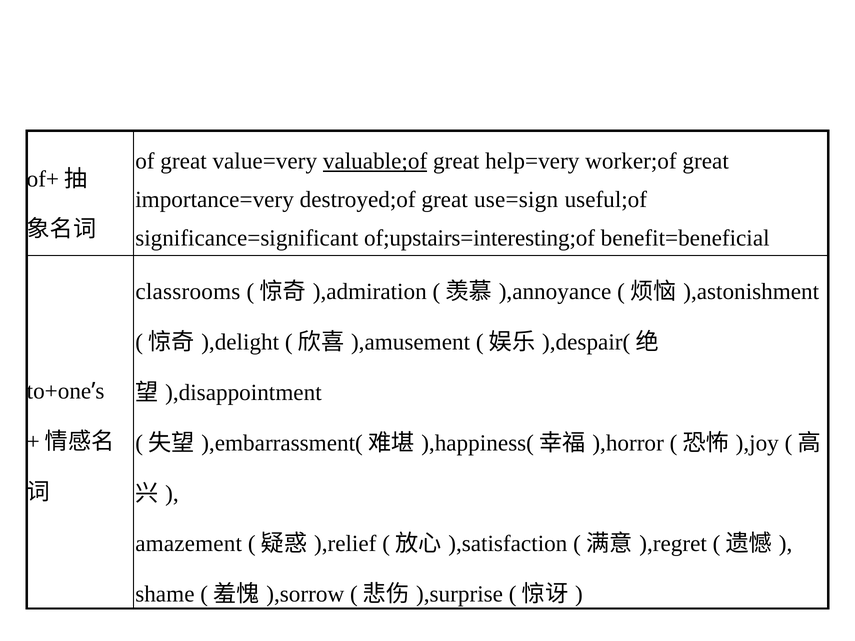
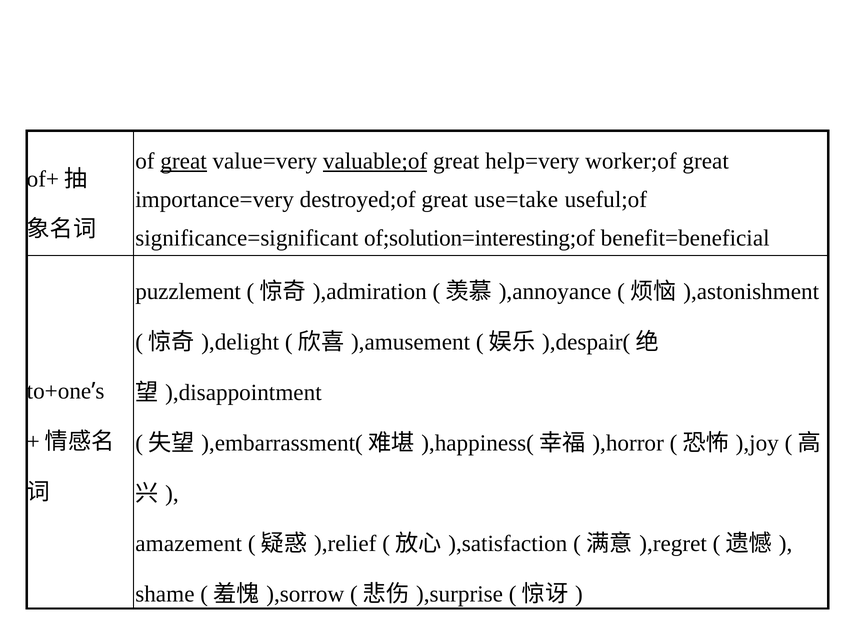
great underline: none -> present (184, 161)
use=sign: use=sign -> use=take (516, 200)
of;upstairs=interesting;of: of;upstairs=interesting;of -> of;solution=interesting;of (480, 238)
classrooms: classrooms -> puzzlement (188, 292)
